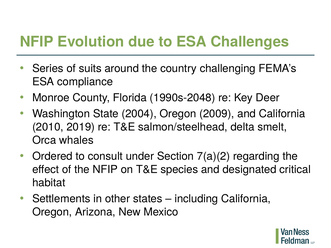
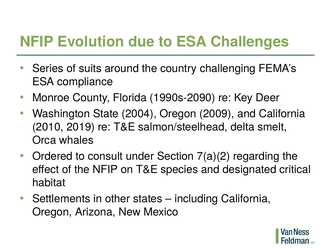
1990s-2048: 1990s-2048 -> 1990s-2090 (183, 98)
